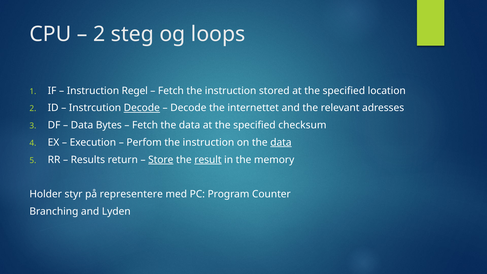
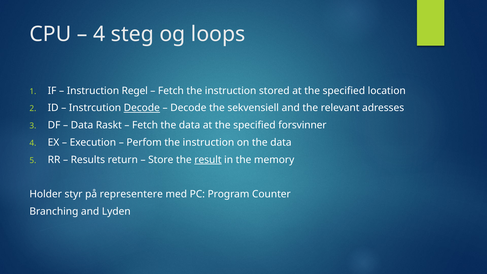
2: 2 -> 4 (99, 34)
internettet: internettet -> sekvensiell (253, 108)
Bytes: Bytes -> Raskt (109, 125)
checksum: checksum -> forsvinner (302, 125)
data underline: present -> none (281, 142)
Store underline: present -> none (161, 160)
